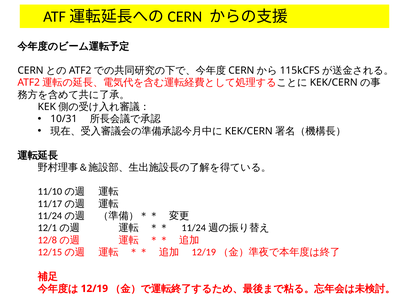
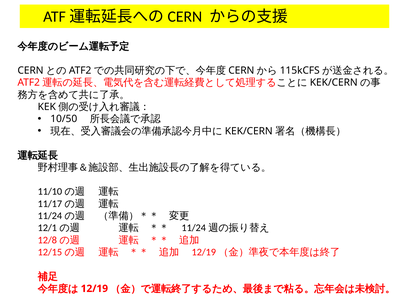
10/31: 10/31 -> 10/50 (64, 119)
